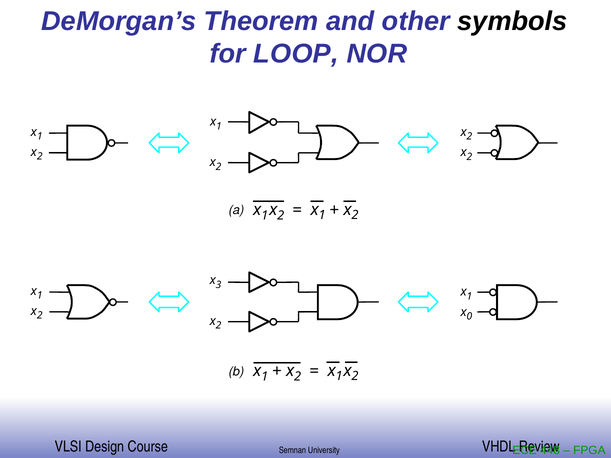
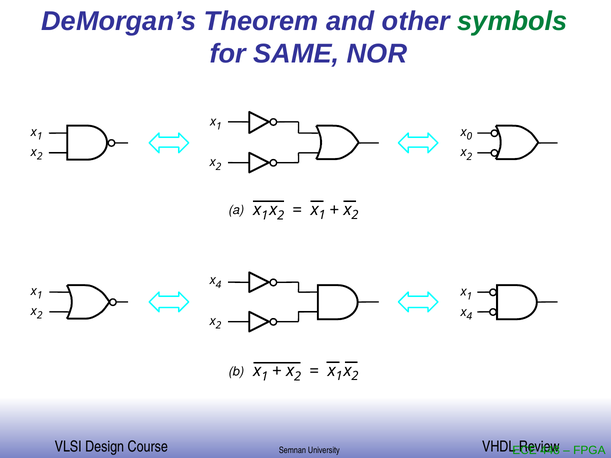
symbols colour: black -> green (512, 21)
LOOP: LOOP -> SAME (296, 54)
2: 2 -> 0 (469, 137)
3: 3 -> 4 (219, 285)
0: 0 -> 4 (469, 317)
